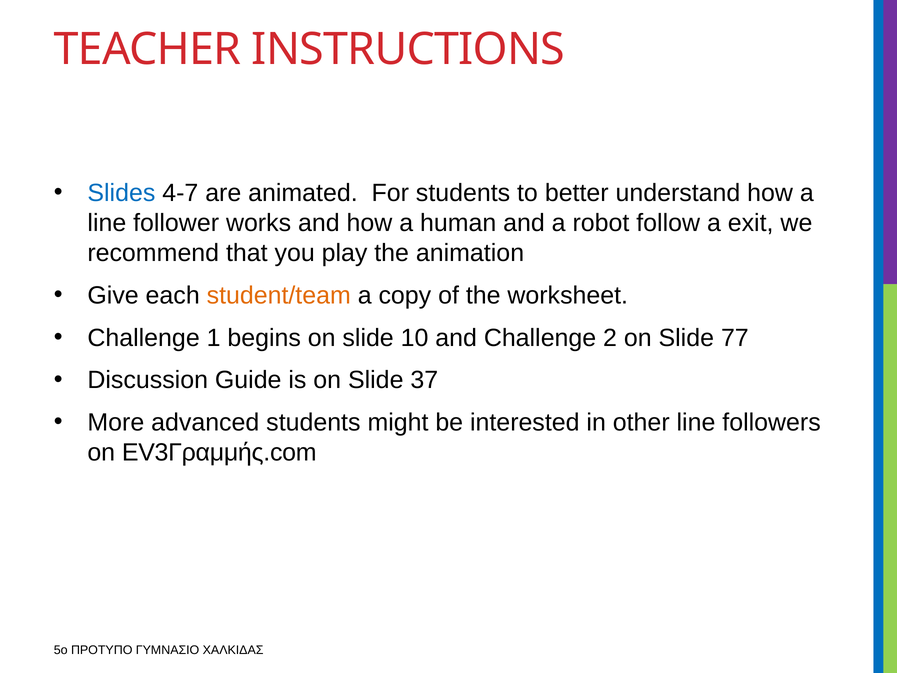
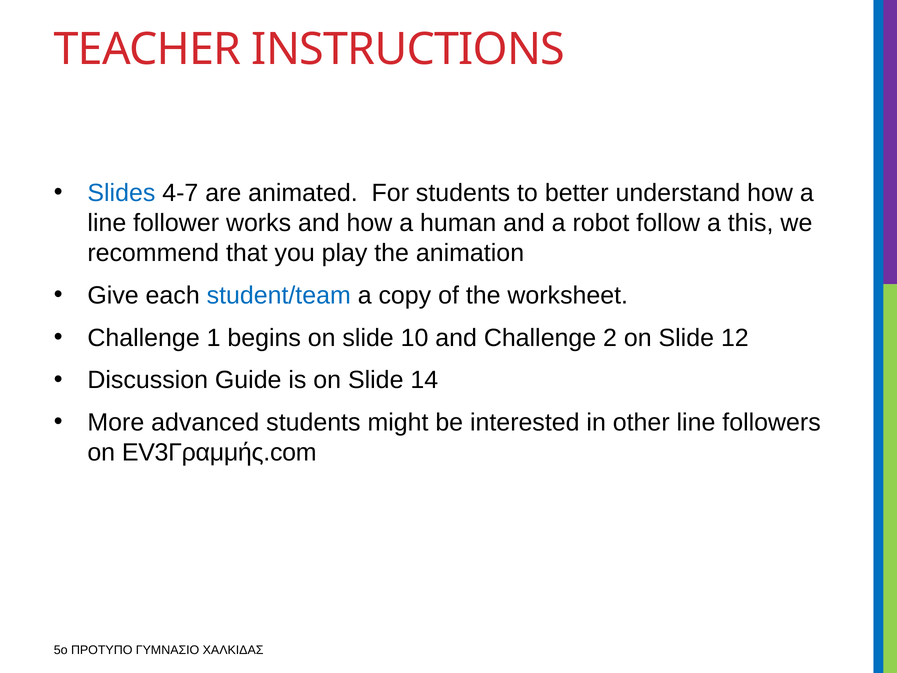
exit: exit -> this (751, 223)
student/team colour: orange -> blue (279, 295)
77: 77 -> 12 (735, 338)
37: 37 -> 14 (424, 380)
